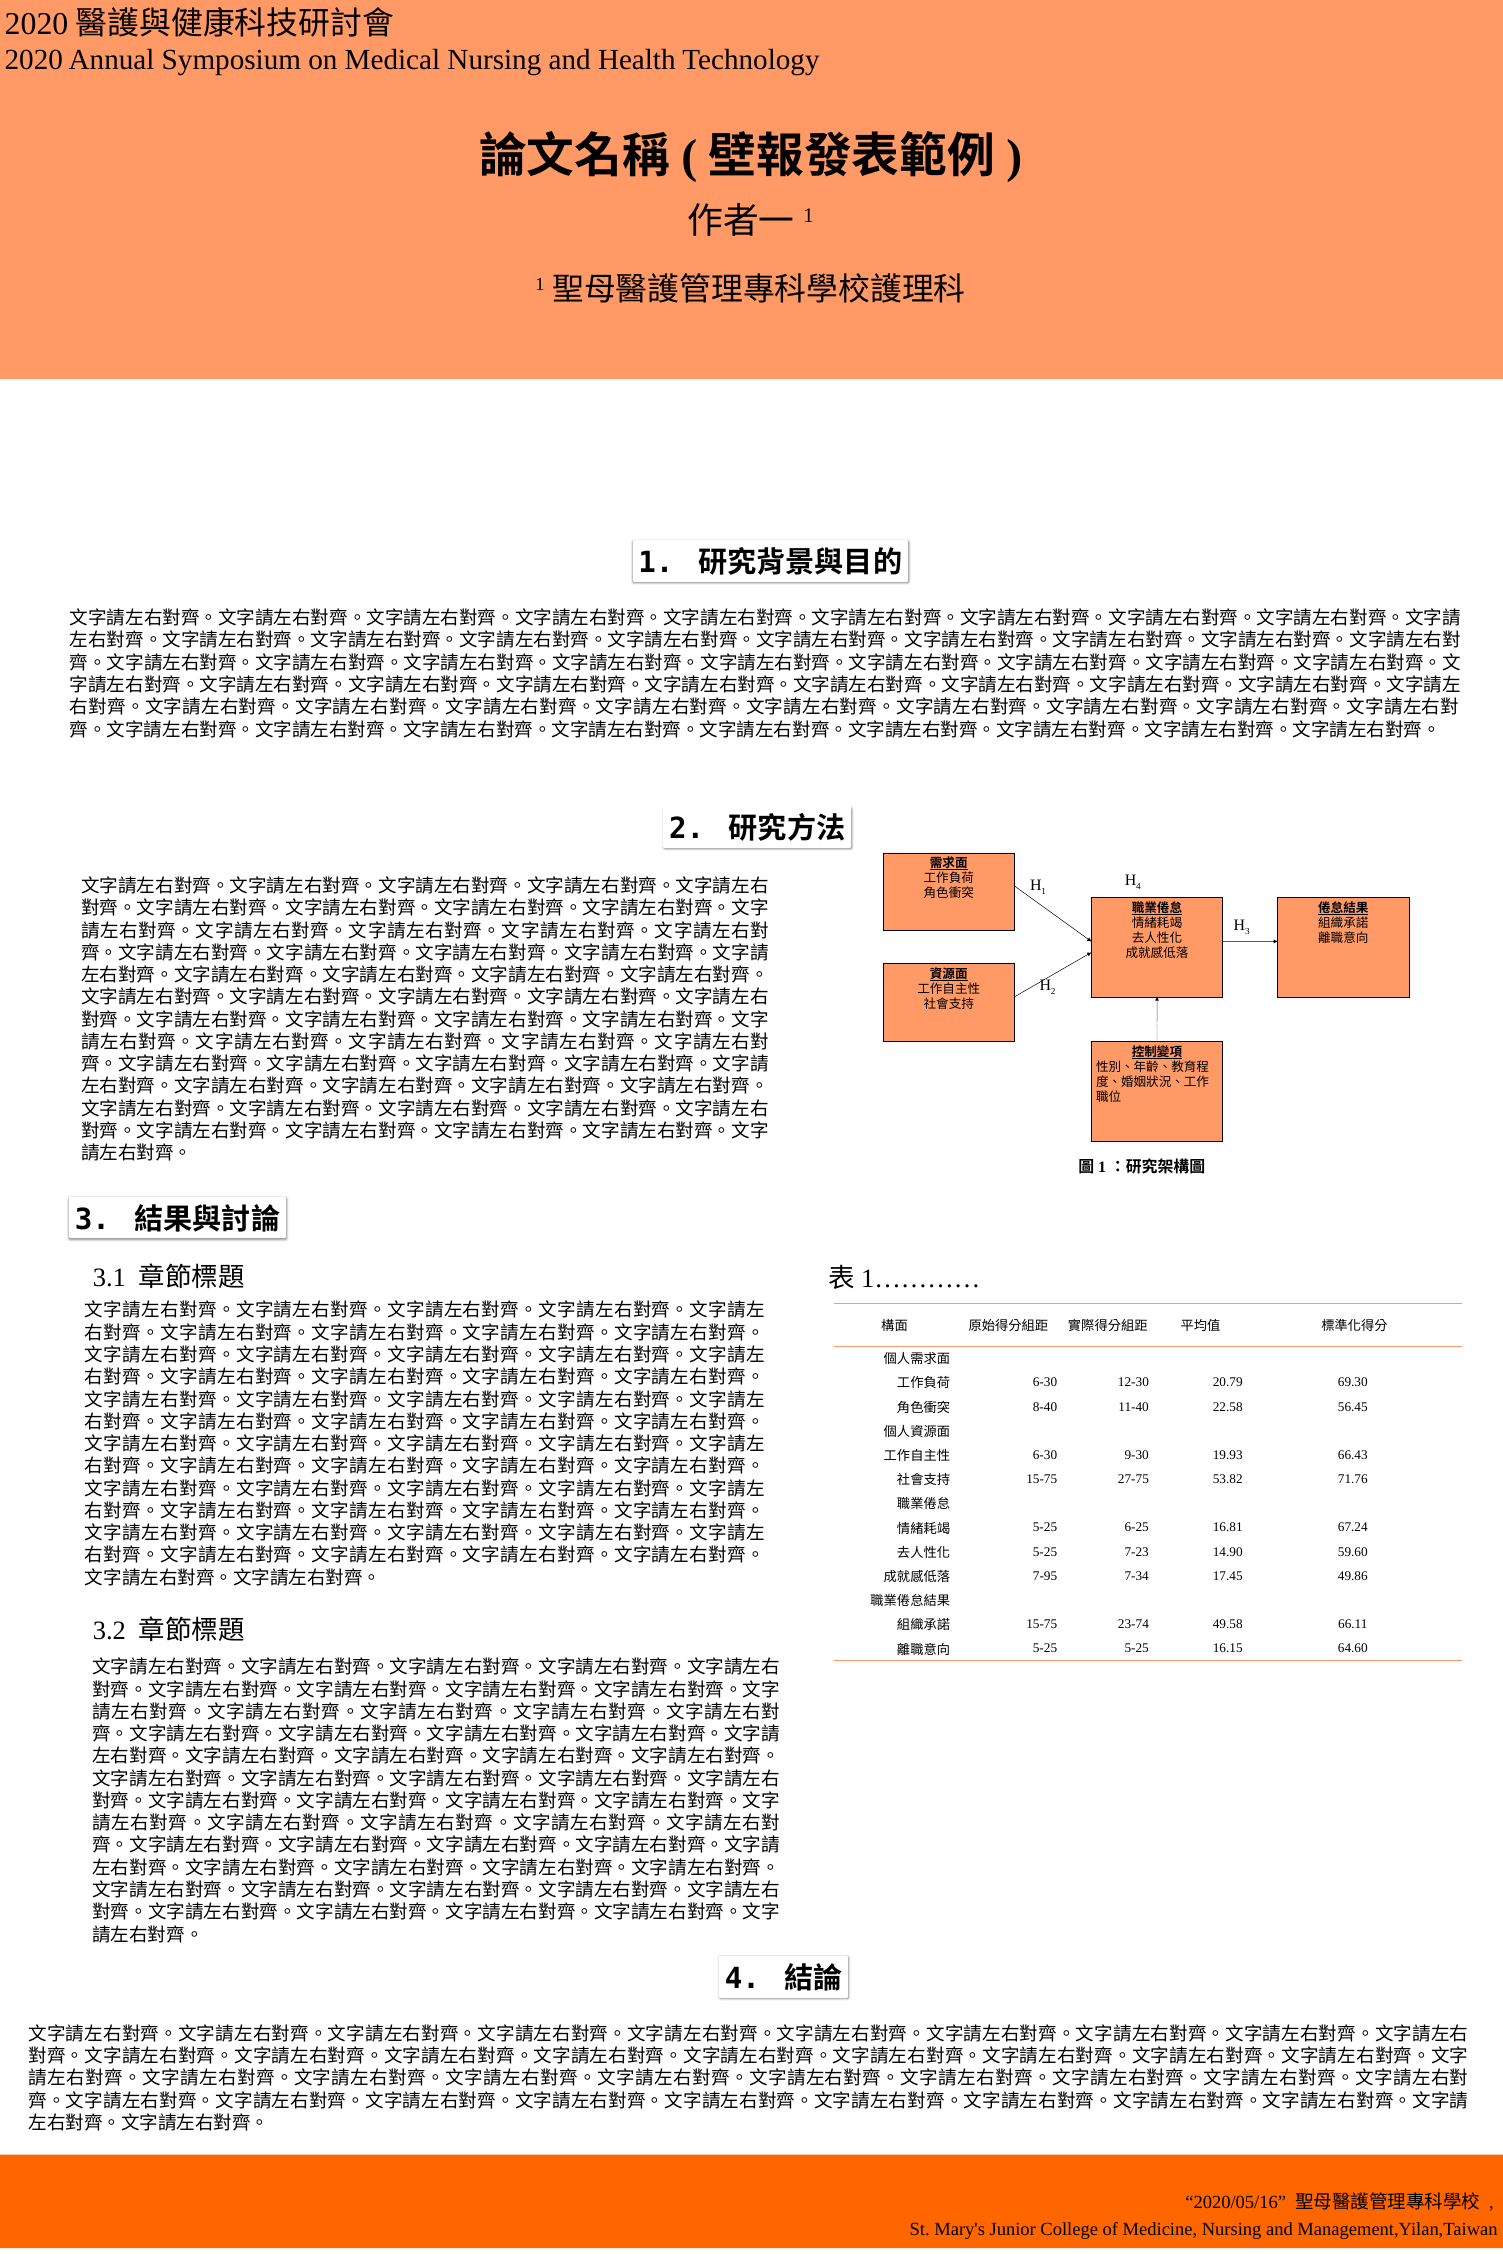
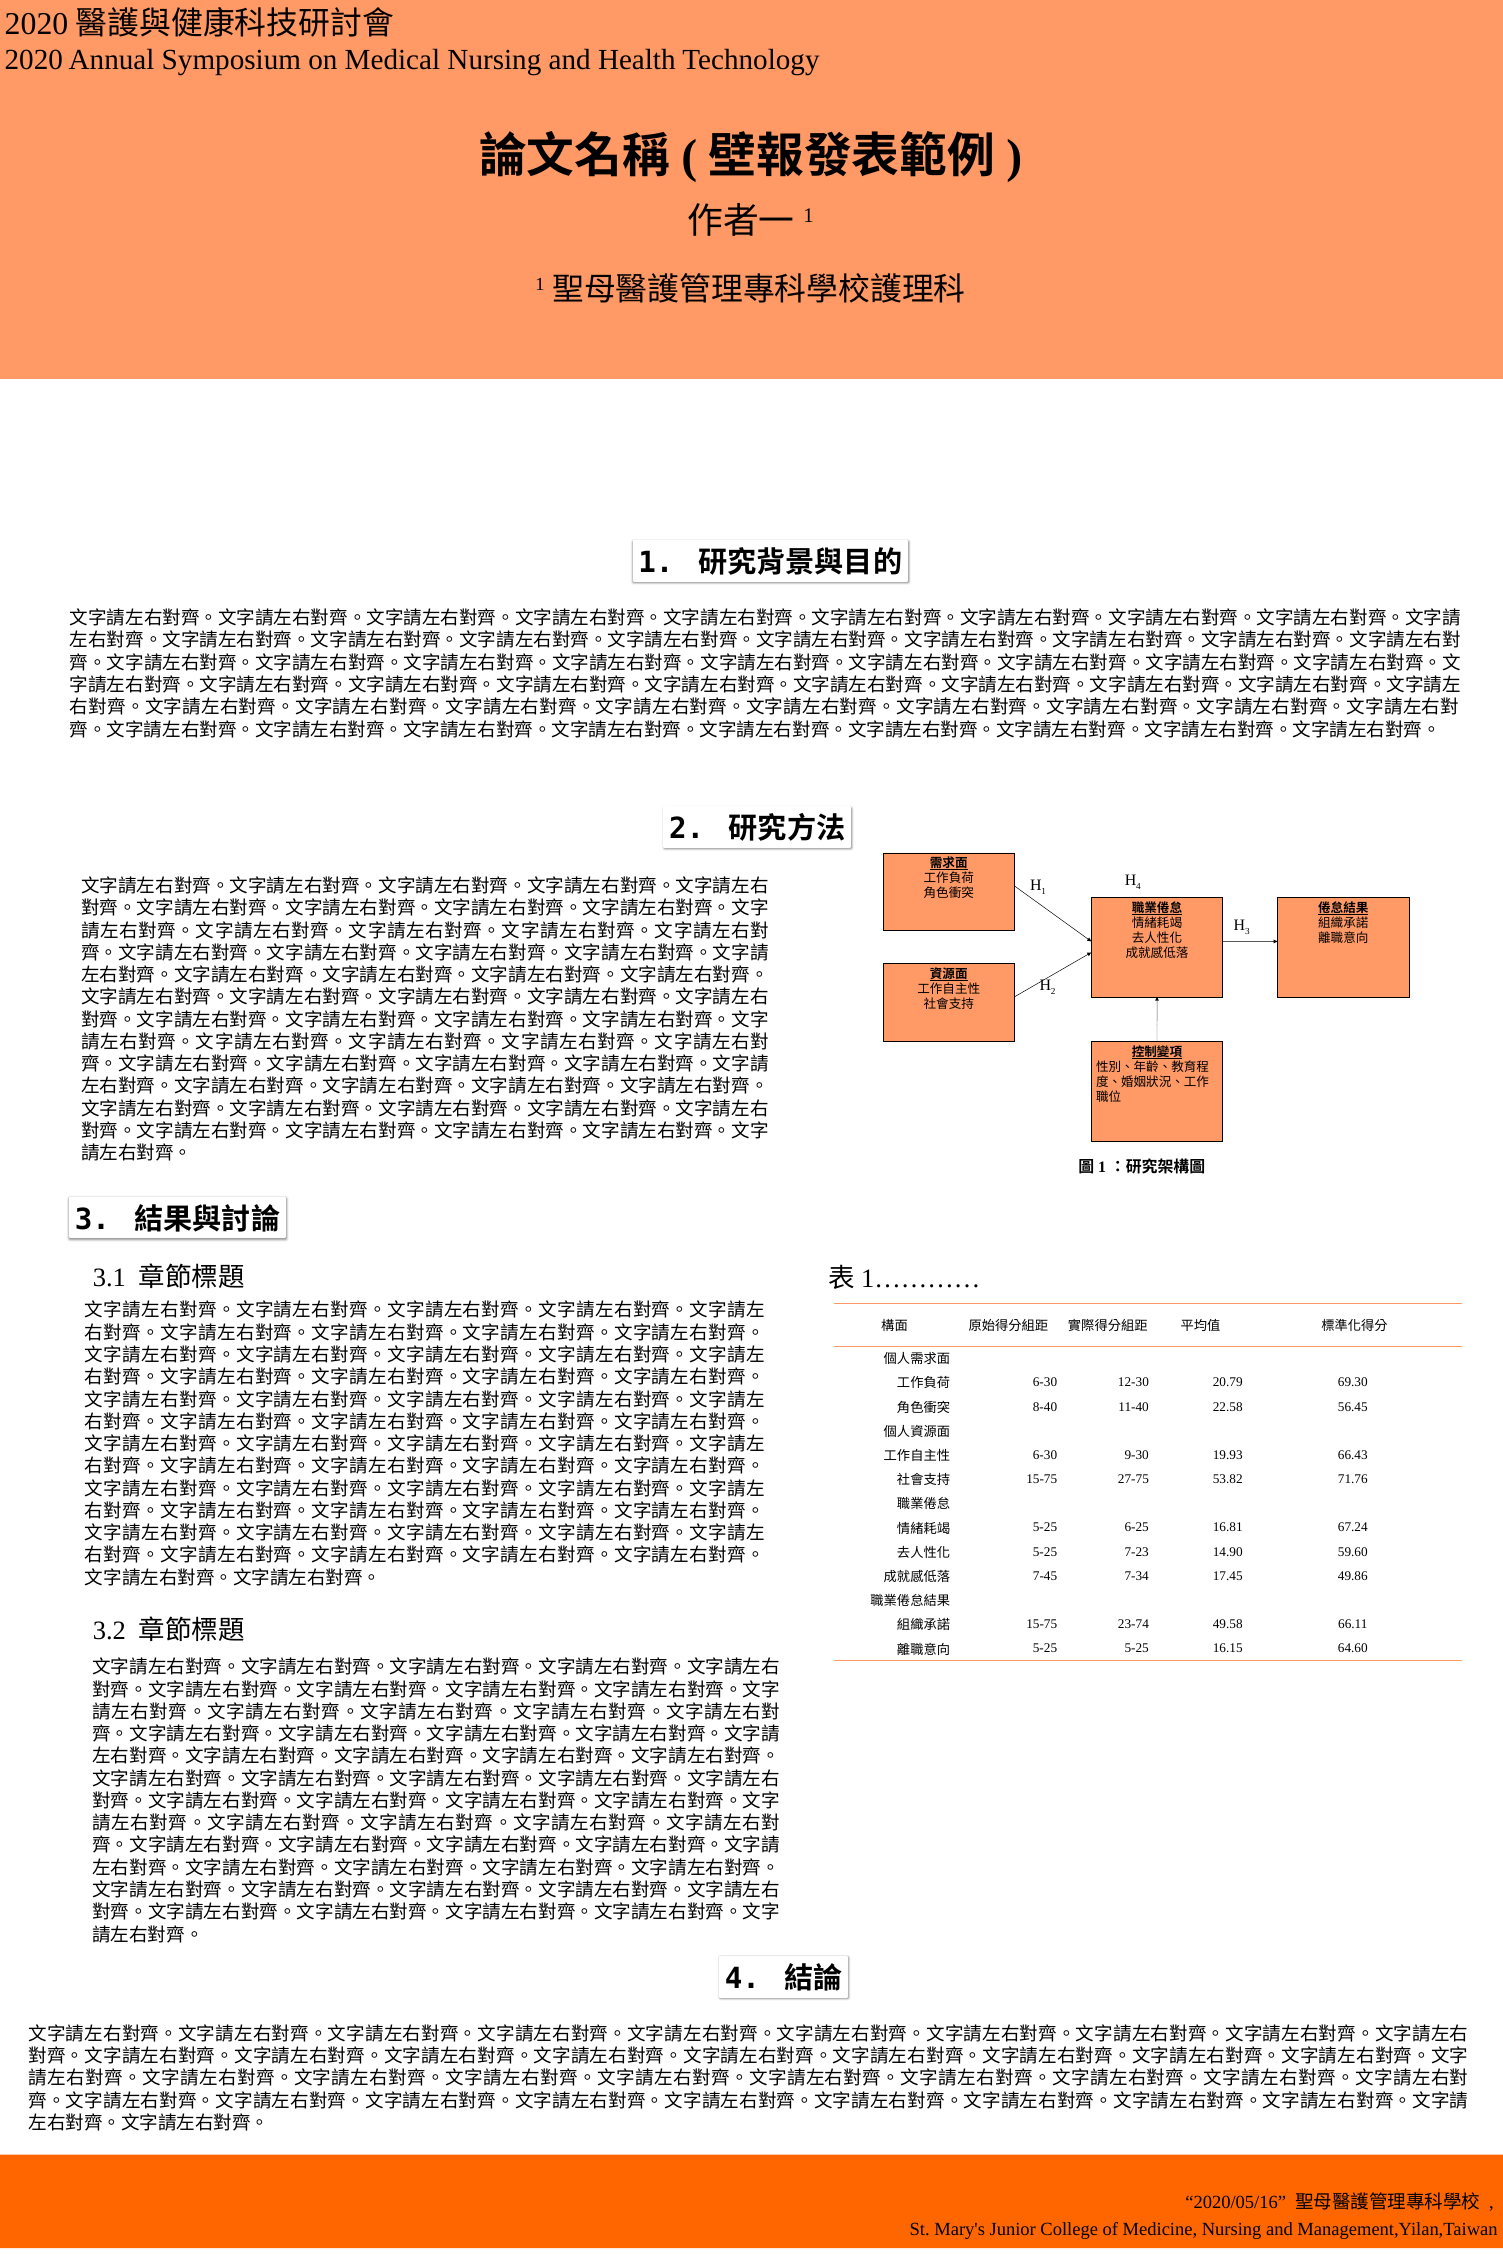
7-95: 7-95 -> 7-45 (1045, 1576)
